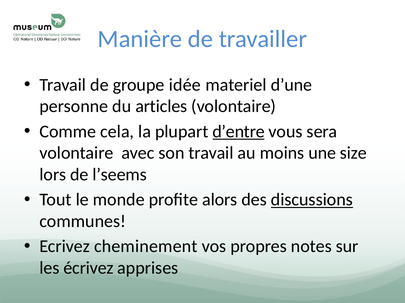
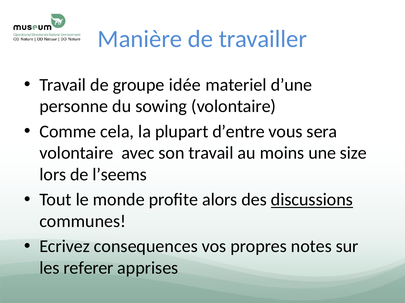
articles: articles -> sowing (161, 107)
d’entre underline: present -> none (239, 132)
cheminement: cheminement -> consequences (146, 247)
écrivez: écrivez -> referer (89, 269)
